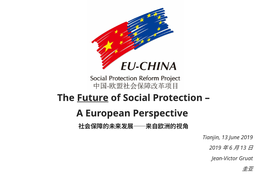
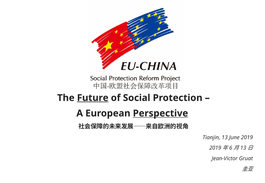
Perspective underline: none -> present (160, 114)
